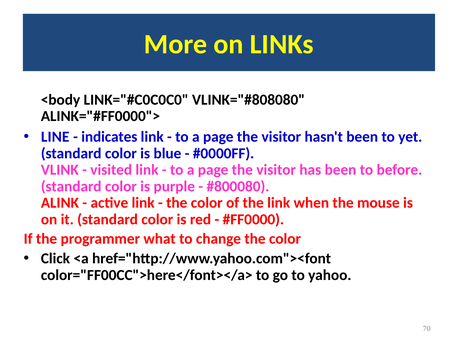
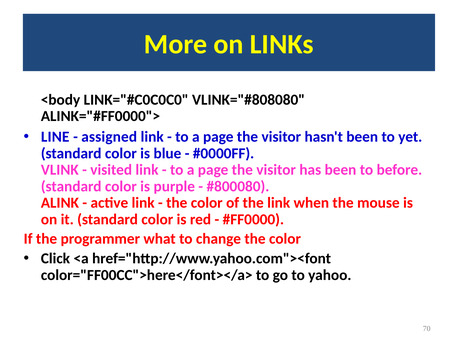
indicates: indicates -> assigned (109, 137)
